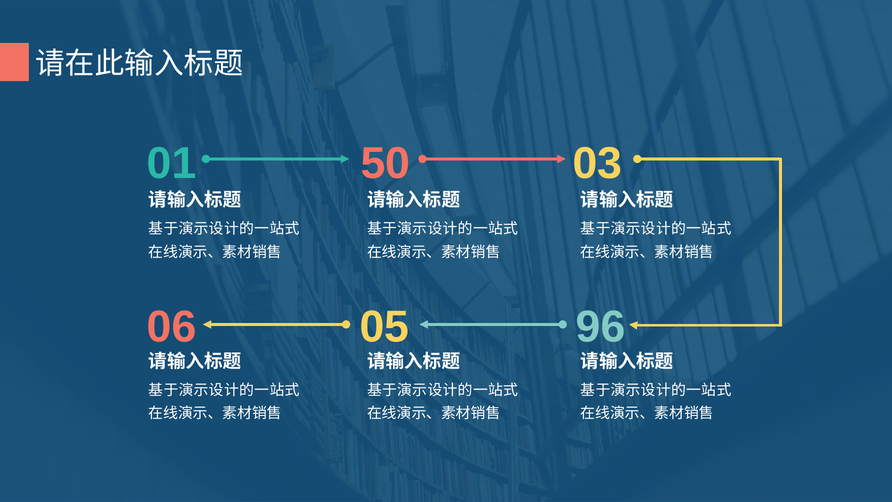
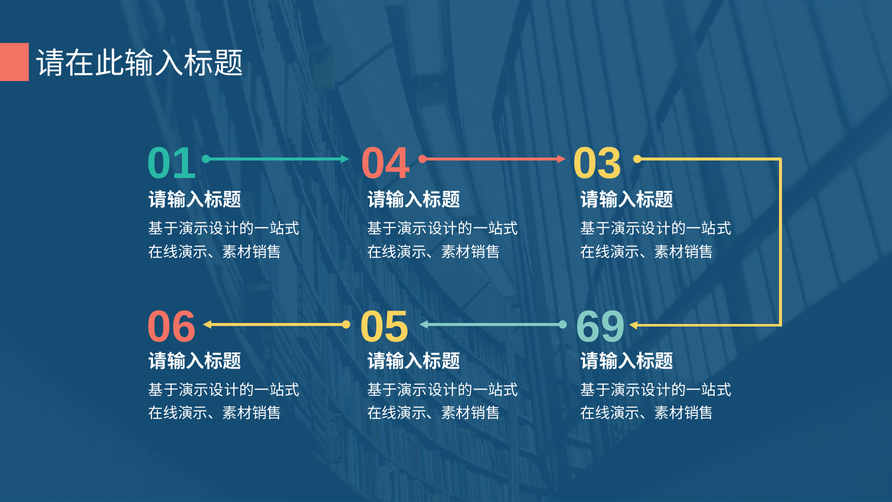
50: 50 -> 04 (385, 163)
96: 96 -> 69 (601, 327)
